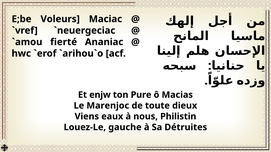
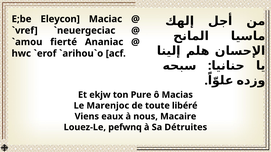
Voleurs: Voleurs -> Eleycon (60, 19)
enjw: enjw -> ekjw (100, 95)
dieux: dieux -> libéré (185, 106)
Philistin: Philistin -> Macaire (178, 117)
gauche: gauche -> pefwnq (125, 128)
